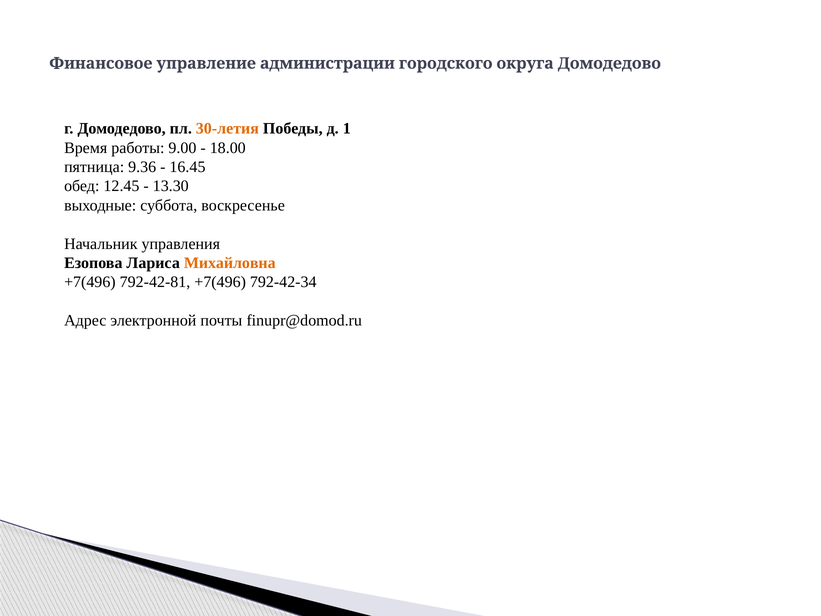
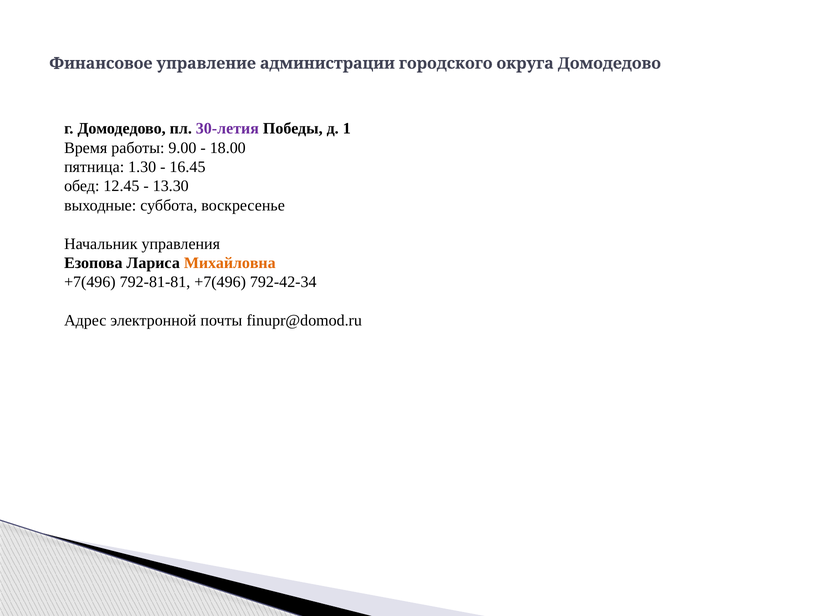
30-летия colour: orange -> purple (227, 129)
9.36: 9.36 -> 1.30 (142, 167)
792-42-81: 792-42-81 -> 792-81-81 (155, 282)
